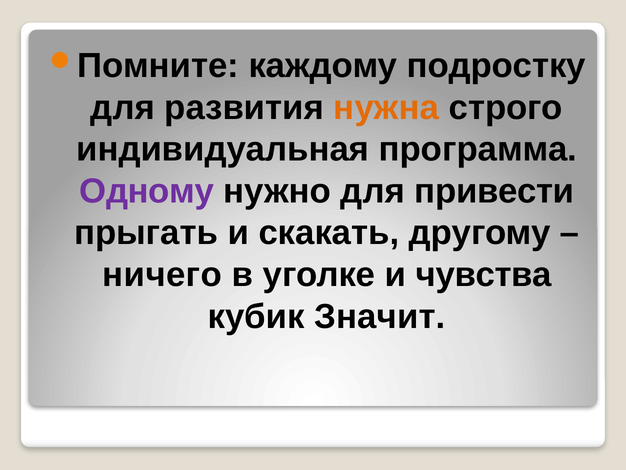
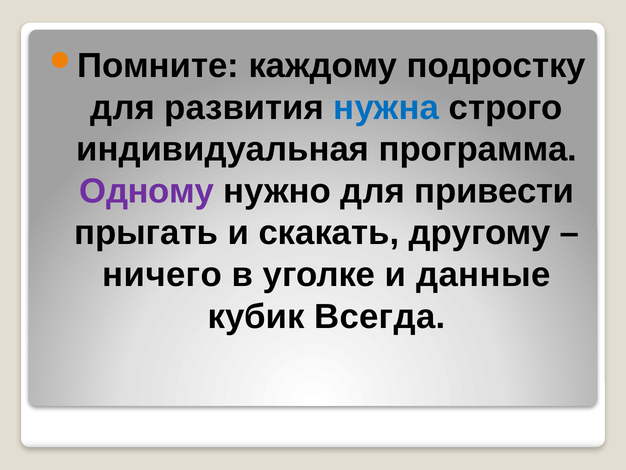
нужна colour: orange -> blue (386, 108)
чувства: чувства -> данные (483, 274)
Значит: Значит -> Всегда (380, 316)
